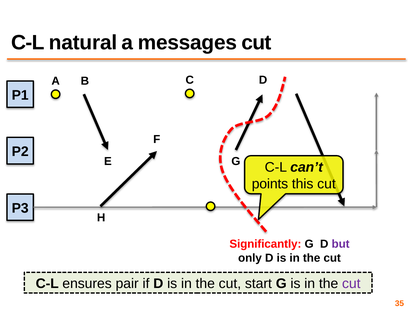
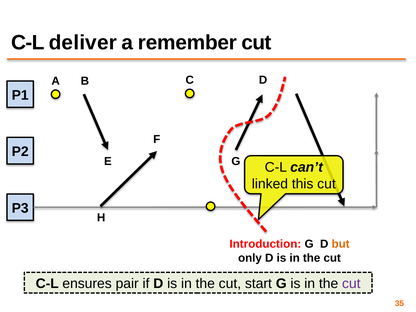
natural: natural -> deliver (83, 42)
messages: messages -> remember (187, 42)
points: points -> linked (270, 184)
Significantly: Significantly -> Introduction (265, 244)
but colour: purple -> orange (341, 244)
